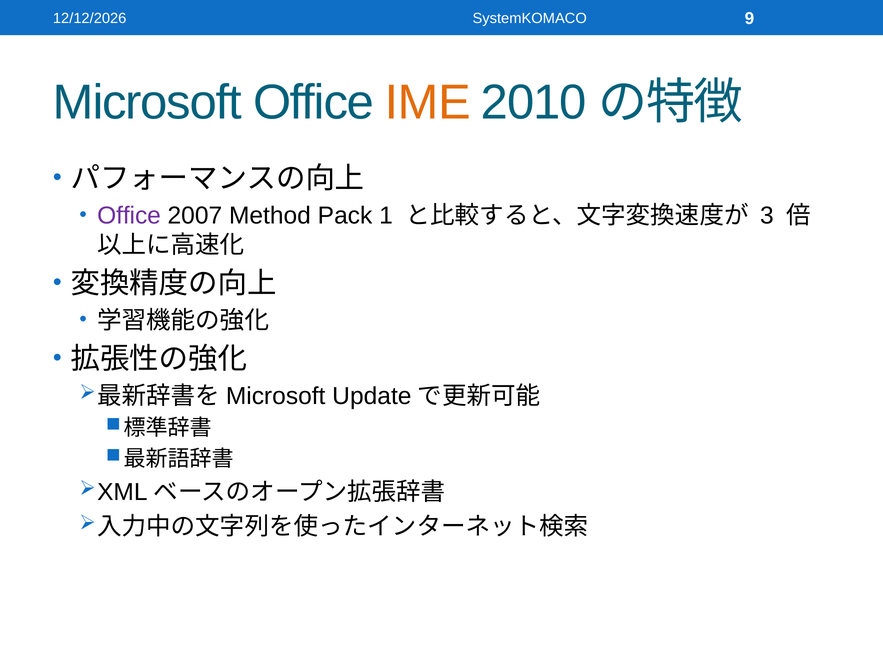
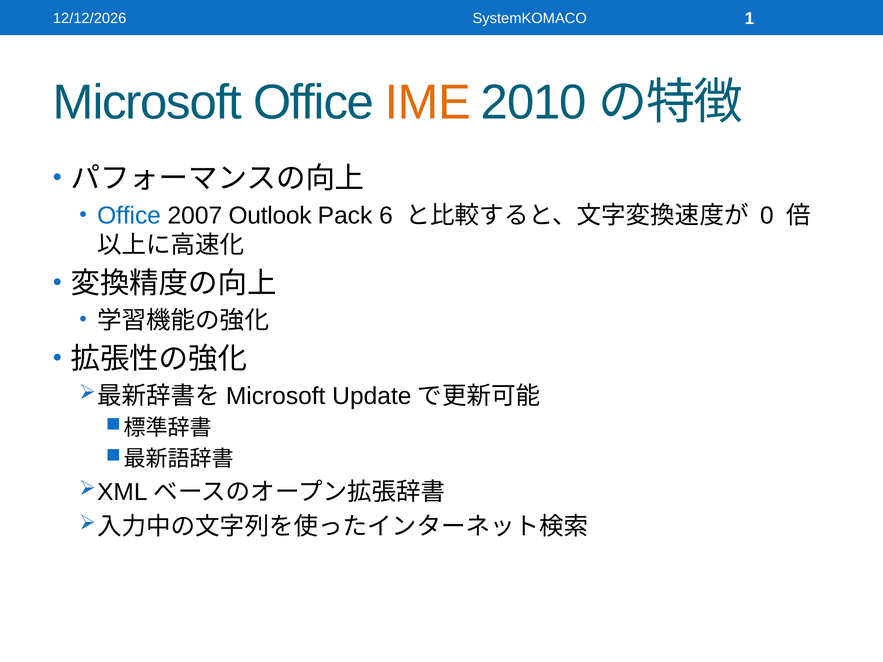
9: 9 -> 1 (749, 19)
Office colour: purple -> blue (129, 216)
Method: Method -> Outlook (270, 216)
1: 1 -> 6 (386, 216)
3: 3 -> 0 (767, 216)
